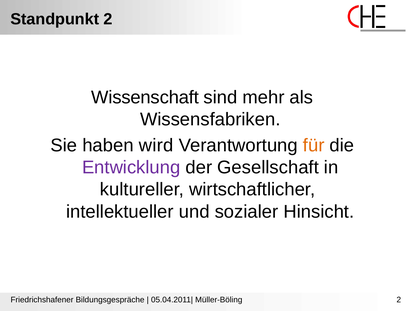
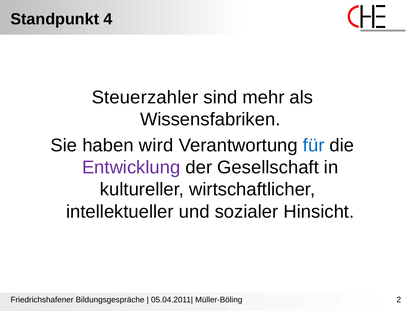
Standpunkt 2: 2 -> 4 (108, 19)
Wissenschaft: Wissenschaft -> Steuerzahler (145, 97)
für colour: orange -> blue (314, 145)
